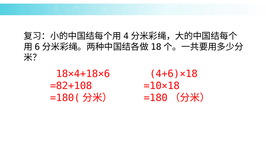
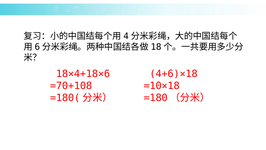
=82+108: =82+108 -> =70+108 (71, 86)
